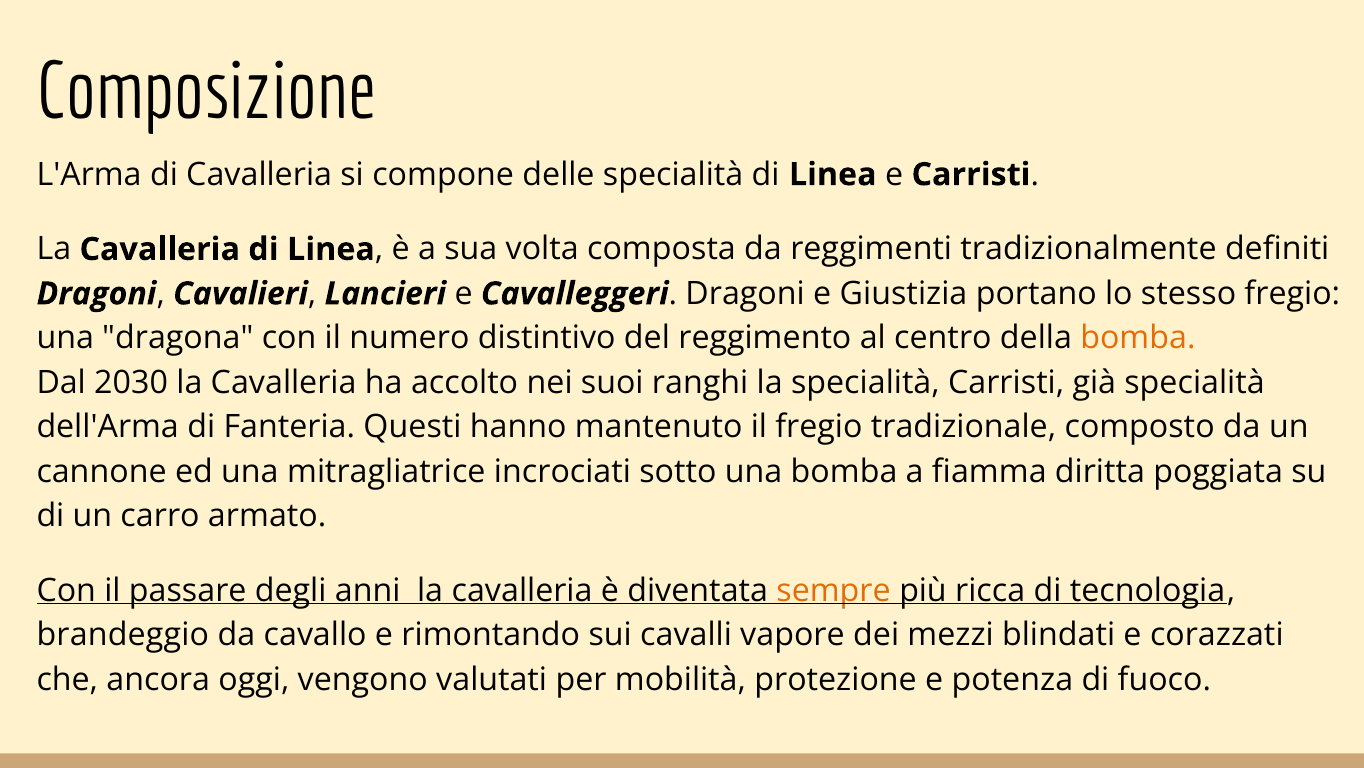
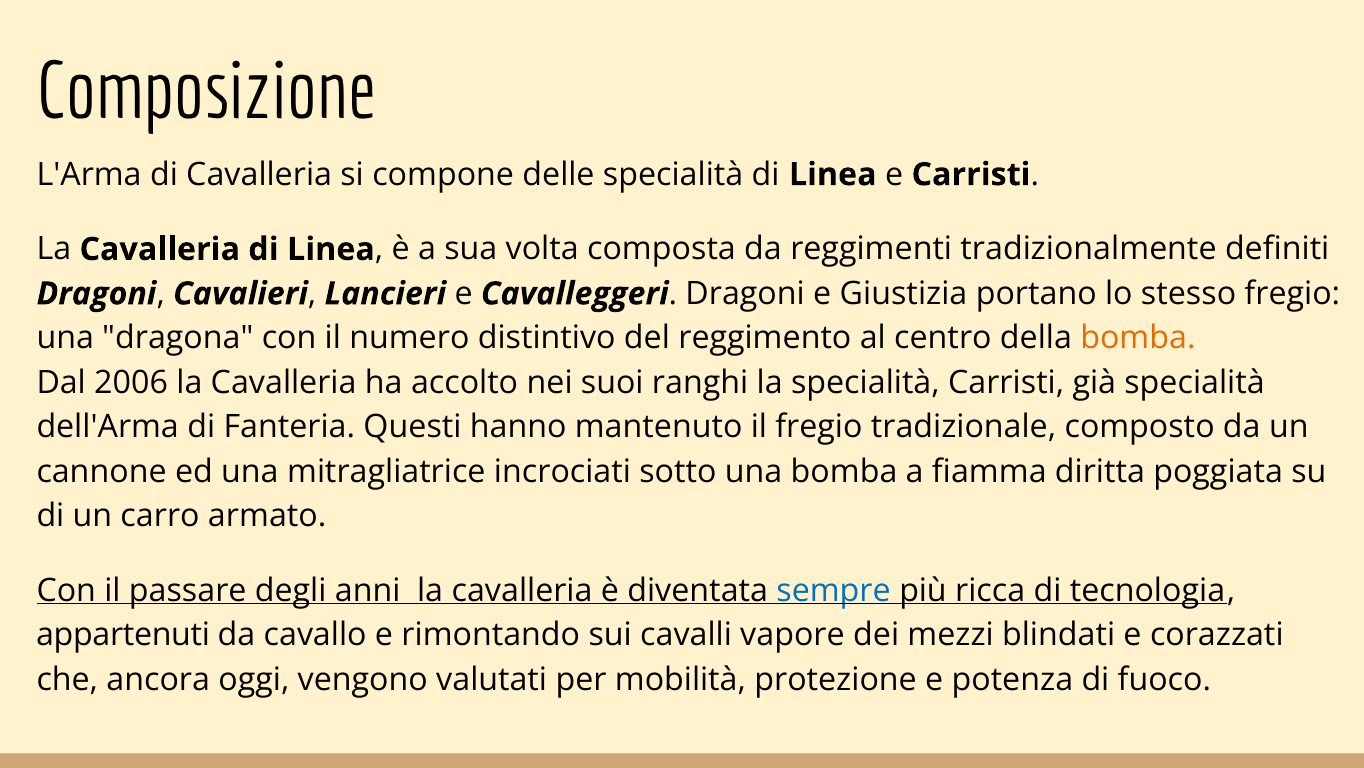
2030: 2030 -> 2006 (131, 382)
sempre colour: orange -> blue (834, 590)
brandeggio: brandeggio -> appartenuti (123, 635)
